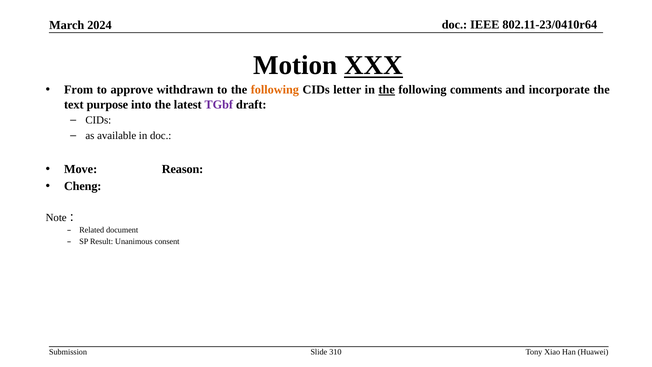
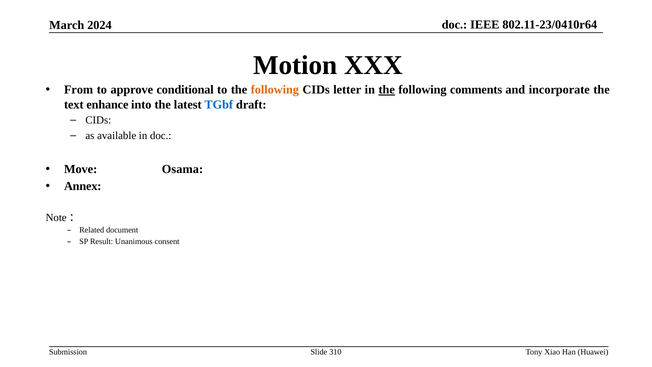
XXX underline: present -> none (374, 65)
withdrawn: withdrawn -> conditional (185, 90)
purpose: purpose -> enhance (107, 104)
TGbf colour: purple -> blue (219, 104)
Reason: Reason -> Osama (182, 169)
Cheng: Cheng -> Annex (83, 186)
